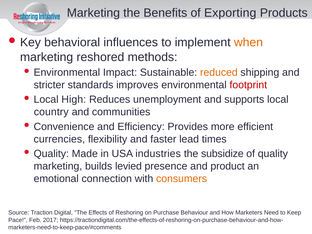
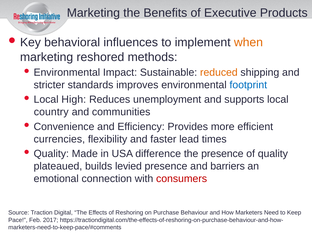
Exporting: Exporting -> Executive (230, 13)
footprint colour: red -> blue (248, 85)
industries: industries -> difference (158, 154)
the subsidize: subsidize -> presence (222, 154)
marketing: marketing -> plateaued (58, 166)
product: product -> barriers (228, 166)
consumers colour: orange -> red (182, 179)
